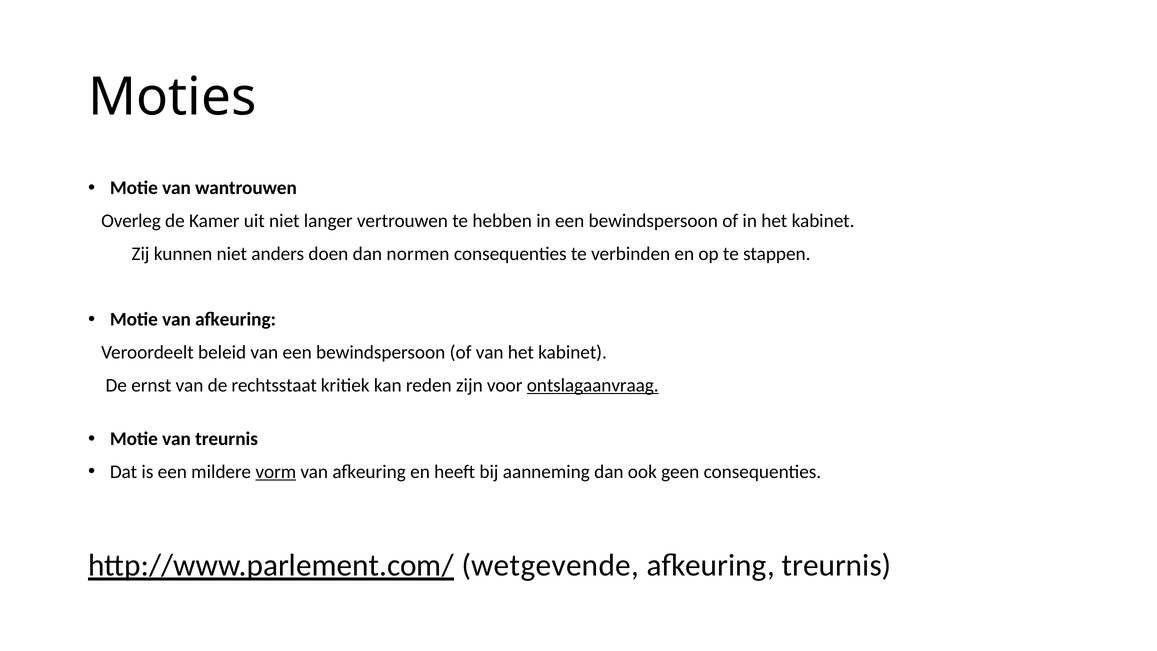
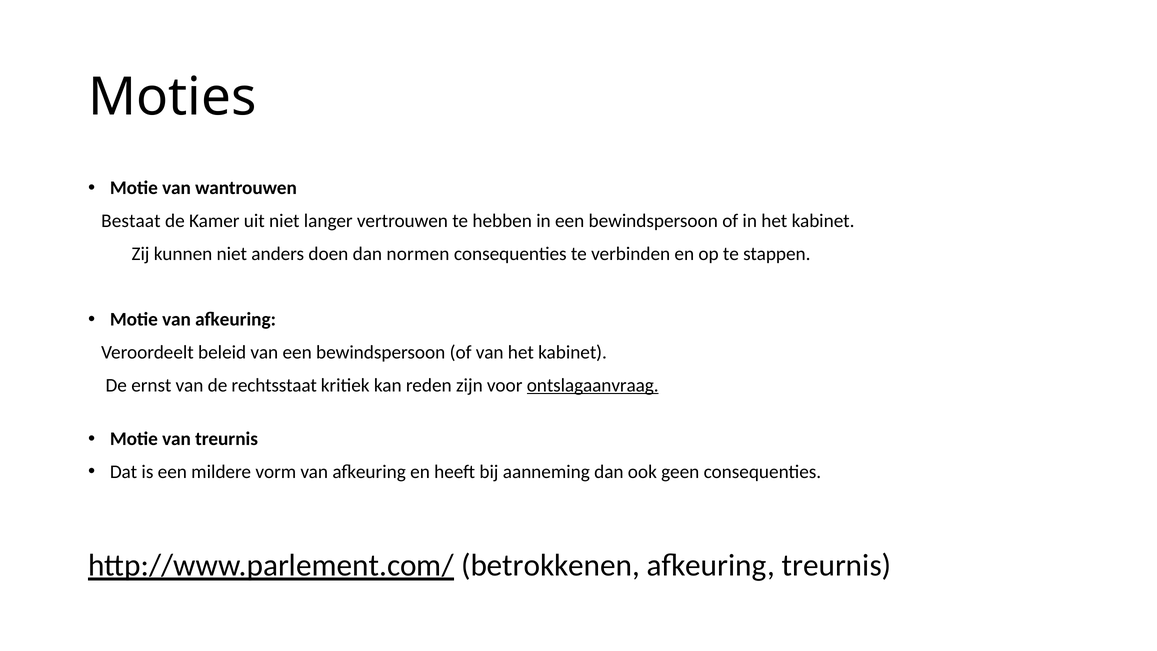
Overleg: Overleg -> Bestaat (131, 221)
vorm underline: present -> none (276, 472)
wetgevende: wetgevende -> betrokkenen (551, 565)
